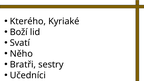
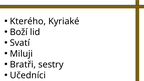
Něho: Něho -> Miluji (21, 54)
